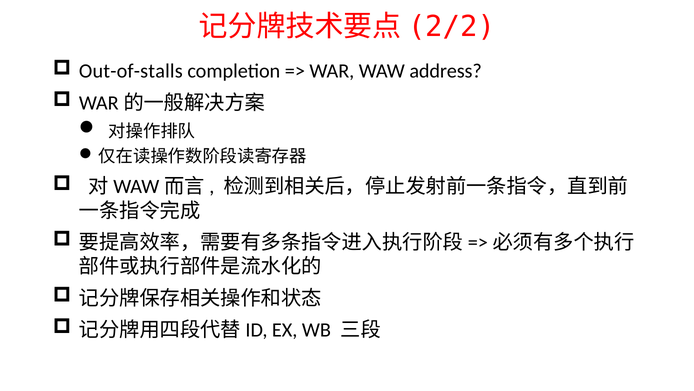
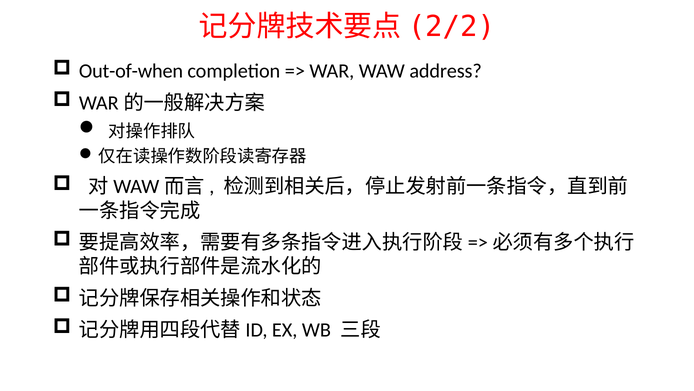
Out-of-stalls: Out-of-stalls -> Out-of-when (131, 71)
